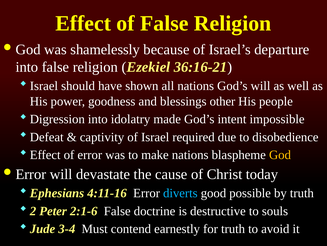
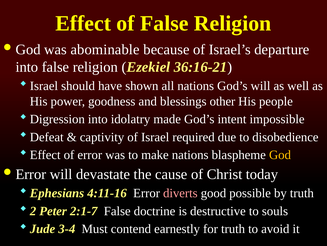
shamelessly: shamelessly -> abominable (105, 50)
diverts colour: light blue -> pink (180, 193)
2:1-6: 2:1-6 -> 2:1-7 (84, 210)
